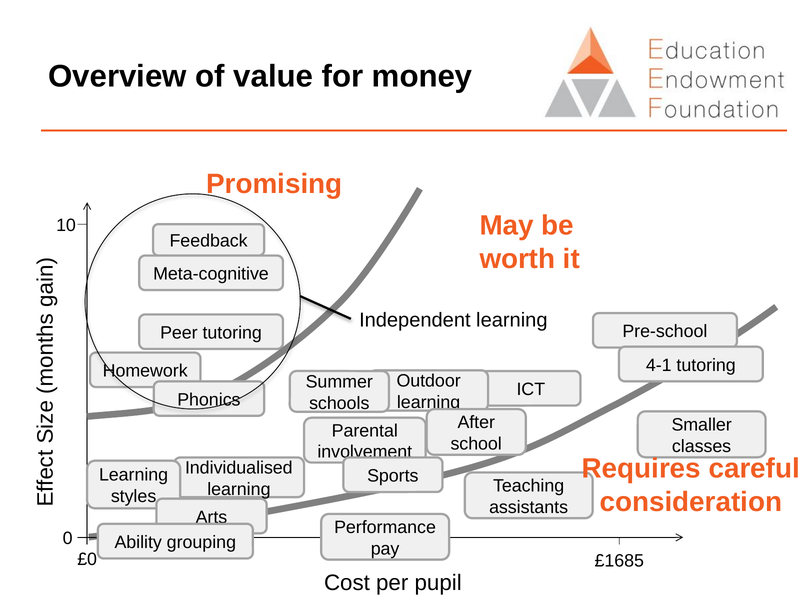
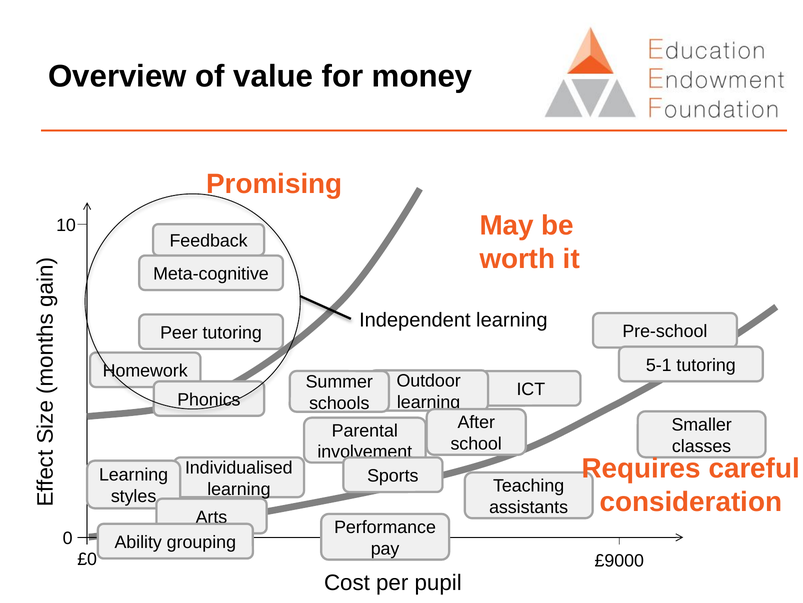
4-1: 4-1 -> 5-1 (659, 365)
£1685: £1685 -> £9000 (619, 560)
